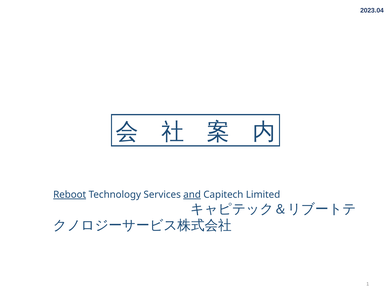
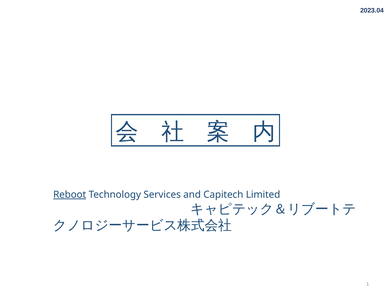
and underline: present -> none (192, 194)
